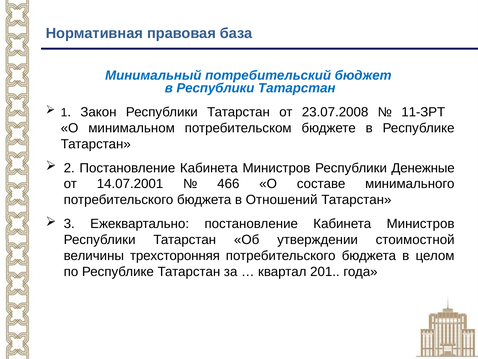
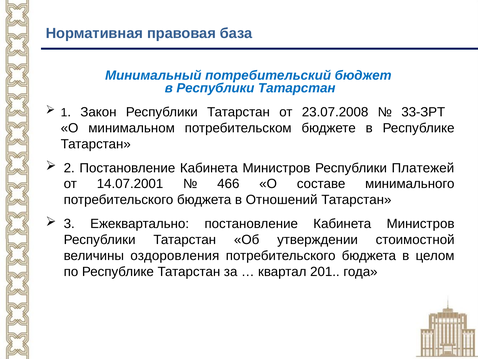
11-ЗРТ: 11-ЗРТ -> 33-ЗРТ (423, 112)
Денежные: Денежные -> Платежей (423, 168)
трехсторонняя: трехсторонняя -> оздоровления (175, 255)
